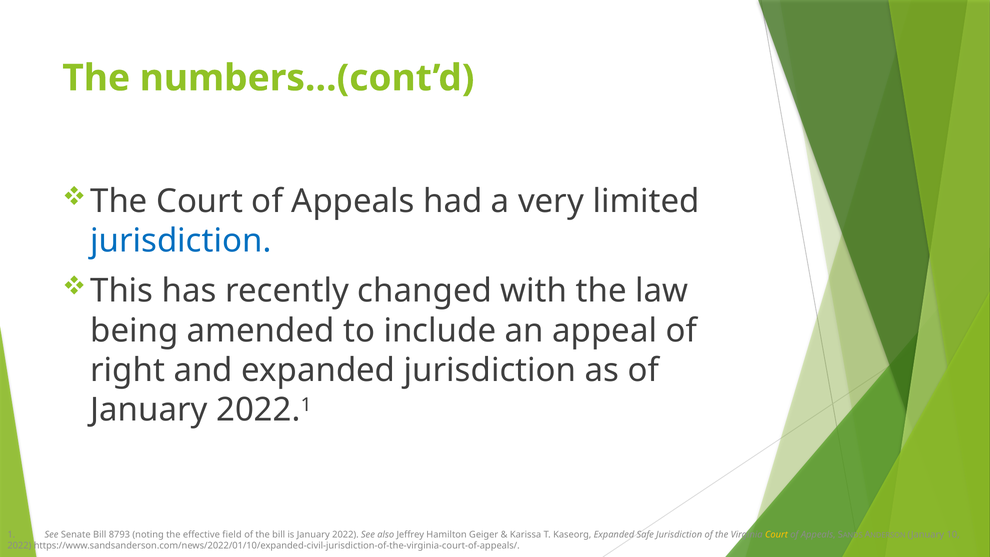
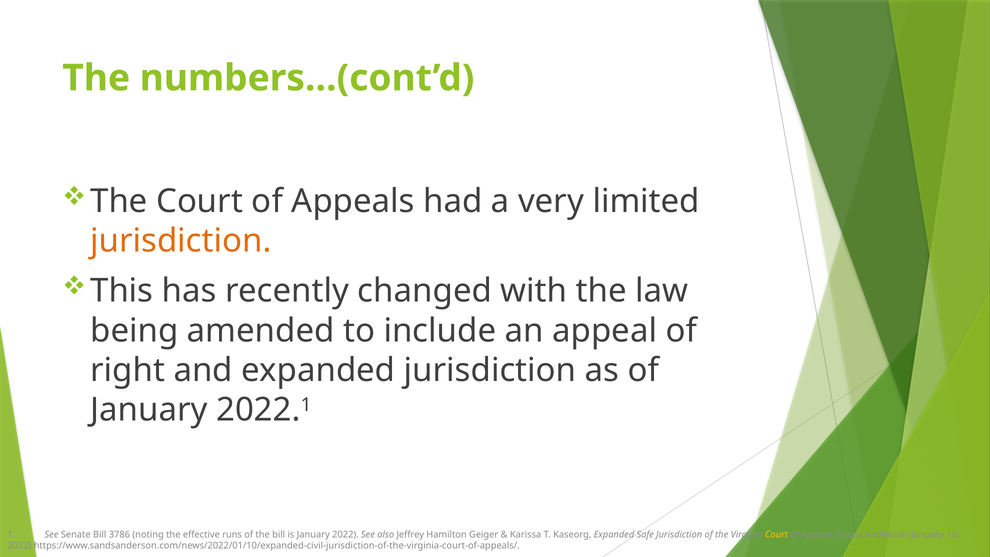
jurisdiction colour: blue -> orange (181, 241)
8793: 8793 -> 3786 (119, 534)
field: field -> runs (232, 534)
